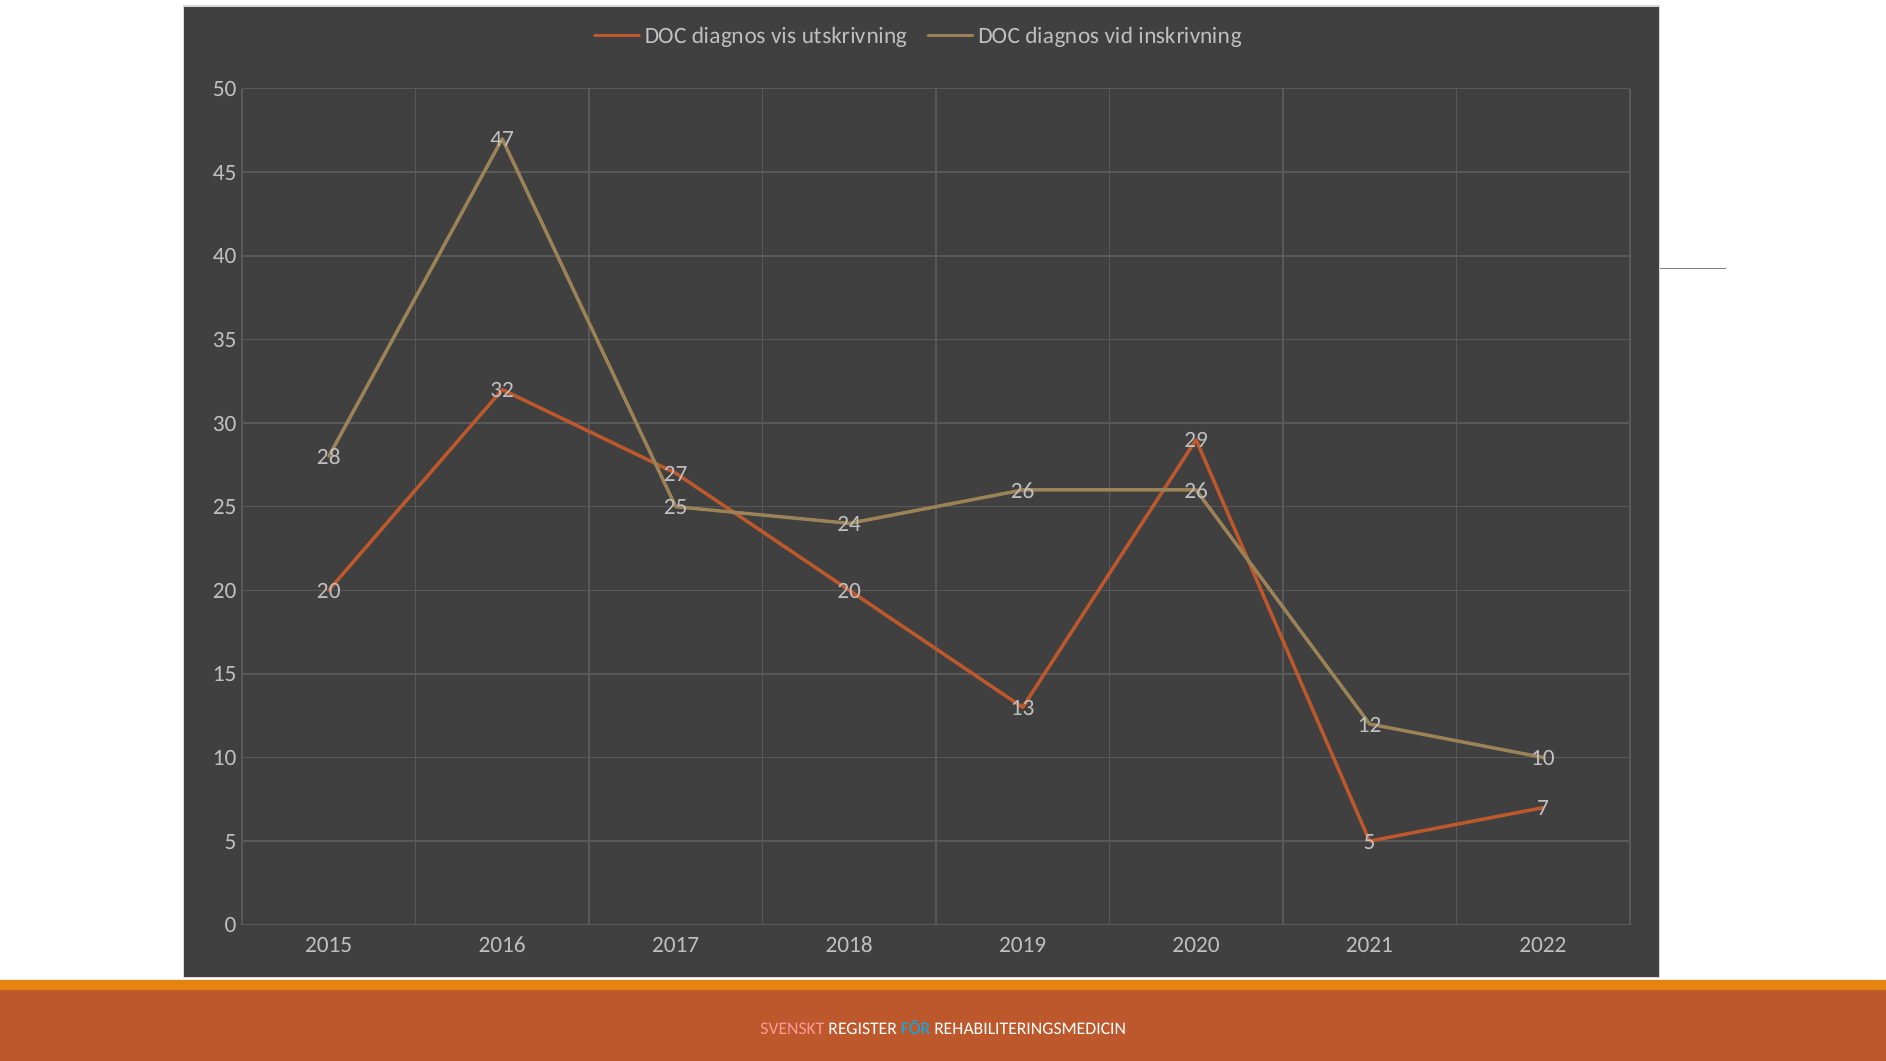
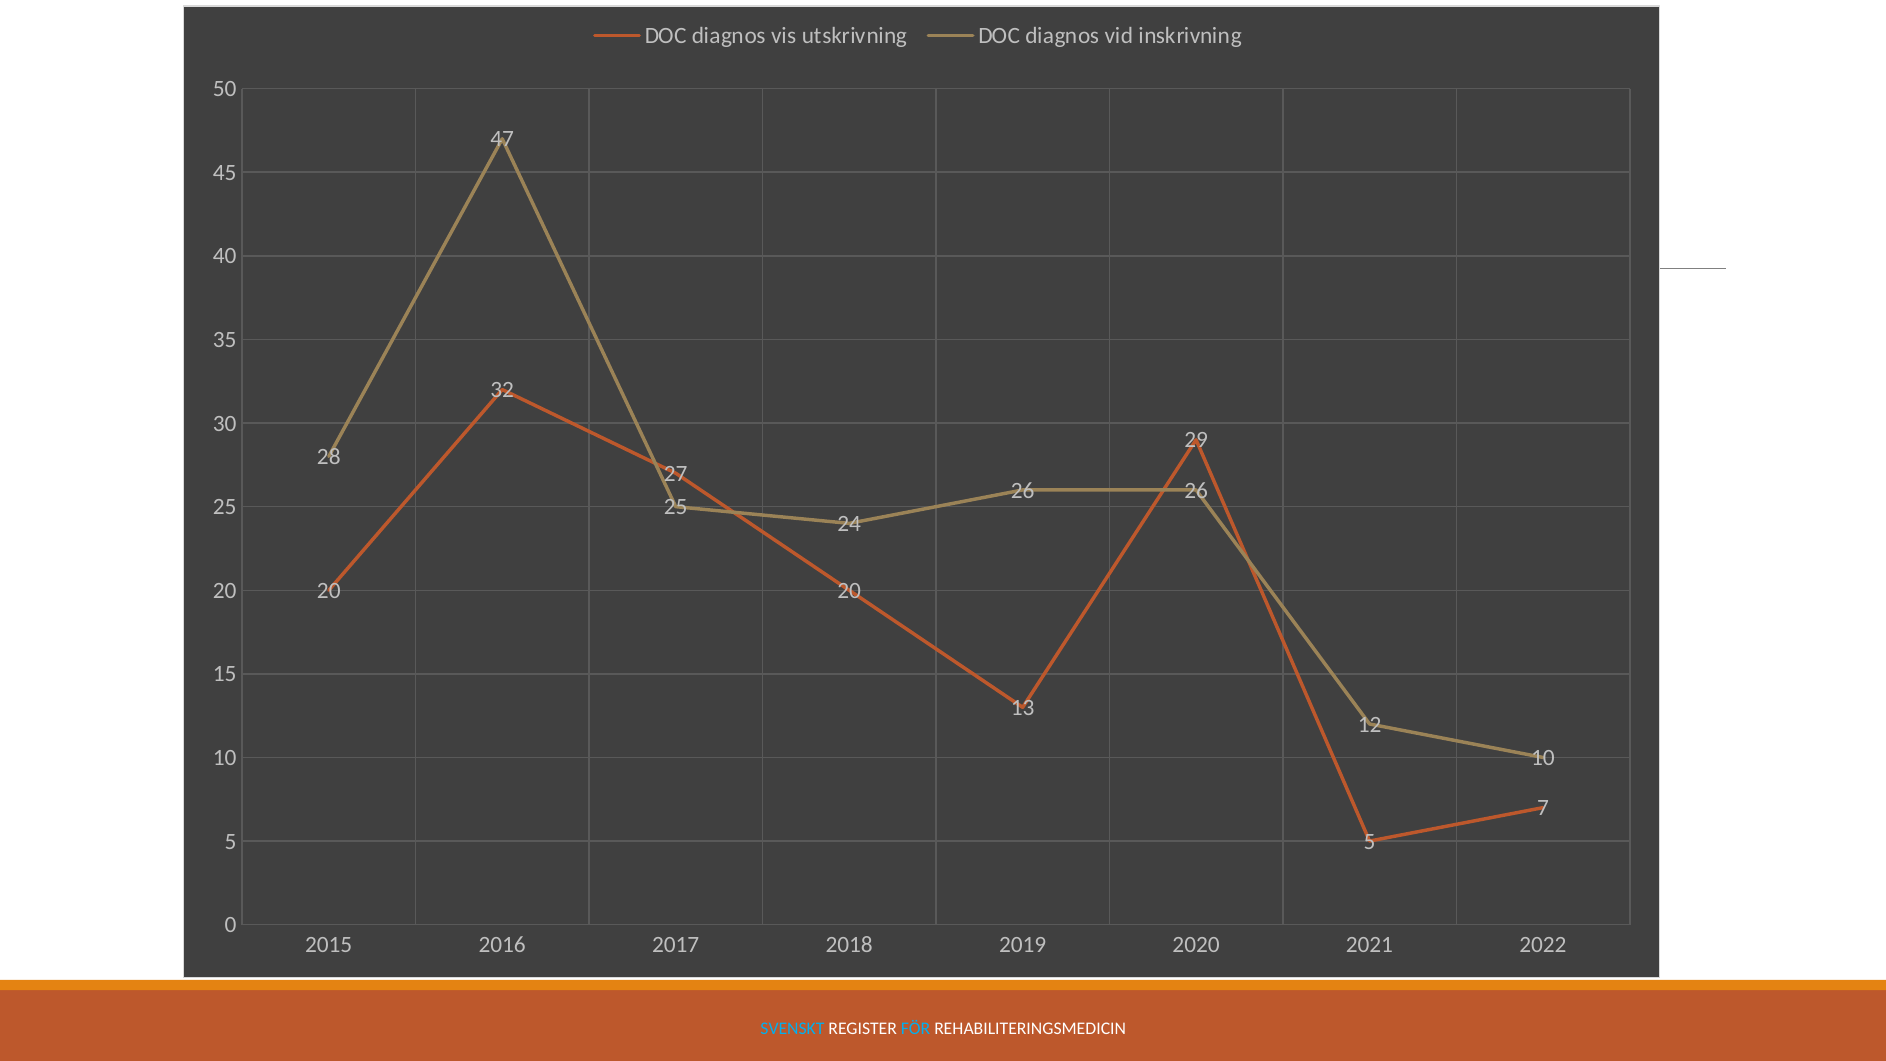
SVENSKT colour: pink -> light blue (792, 1029)
